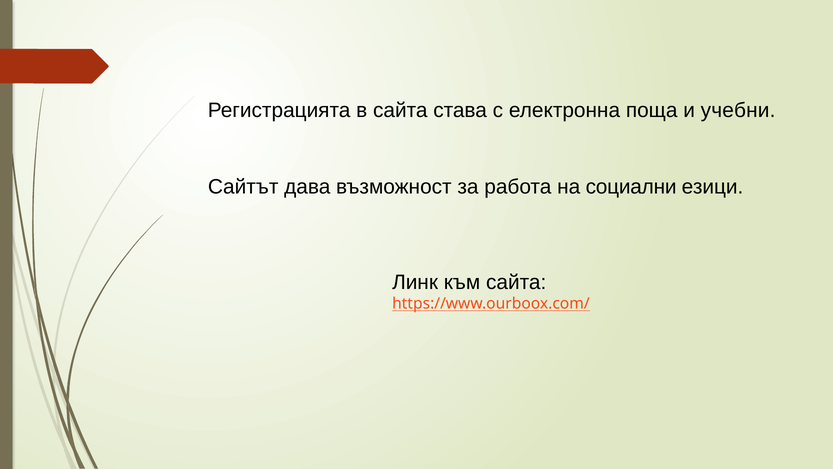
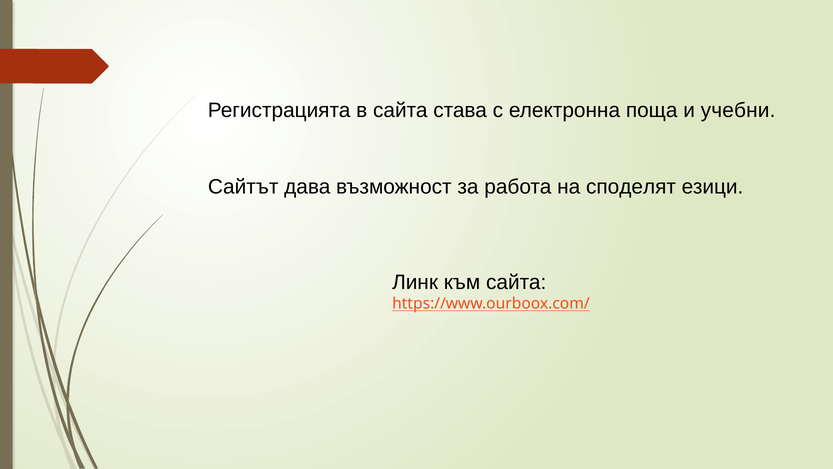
социални: социални -> споделят (631, 187)
